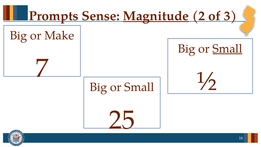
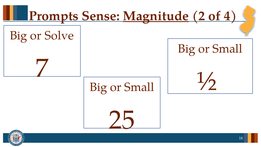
3: 3 -> 4 (230, 16)
Make: Make -> Solve (59, 35)
Small underline: present -> none (227, 49)
